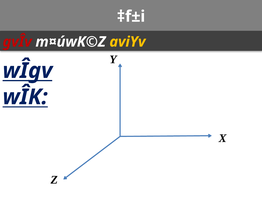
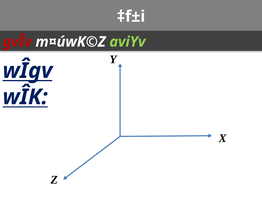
aviYv colour: yellow -> light green (127, 42)
